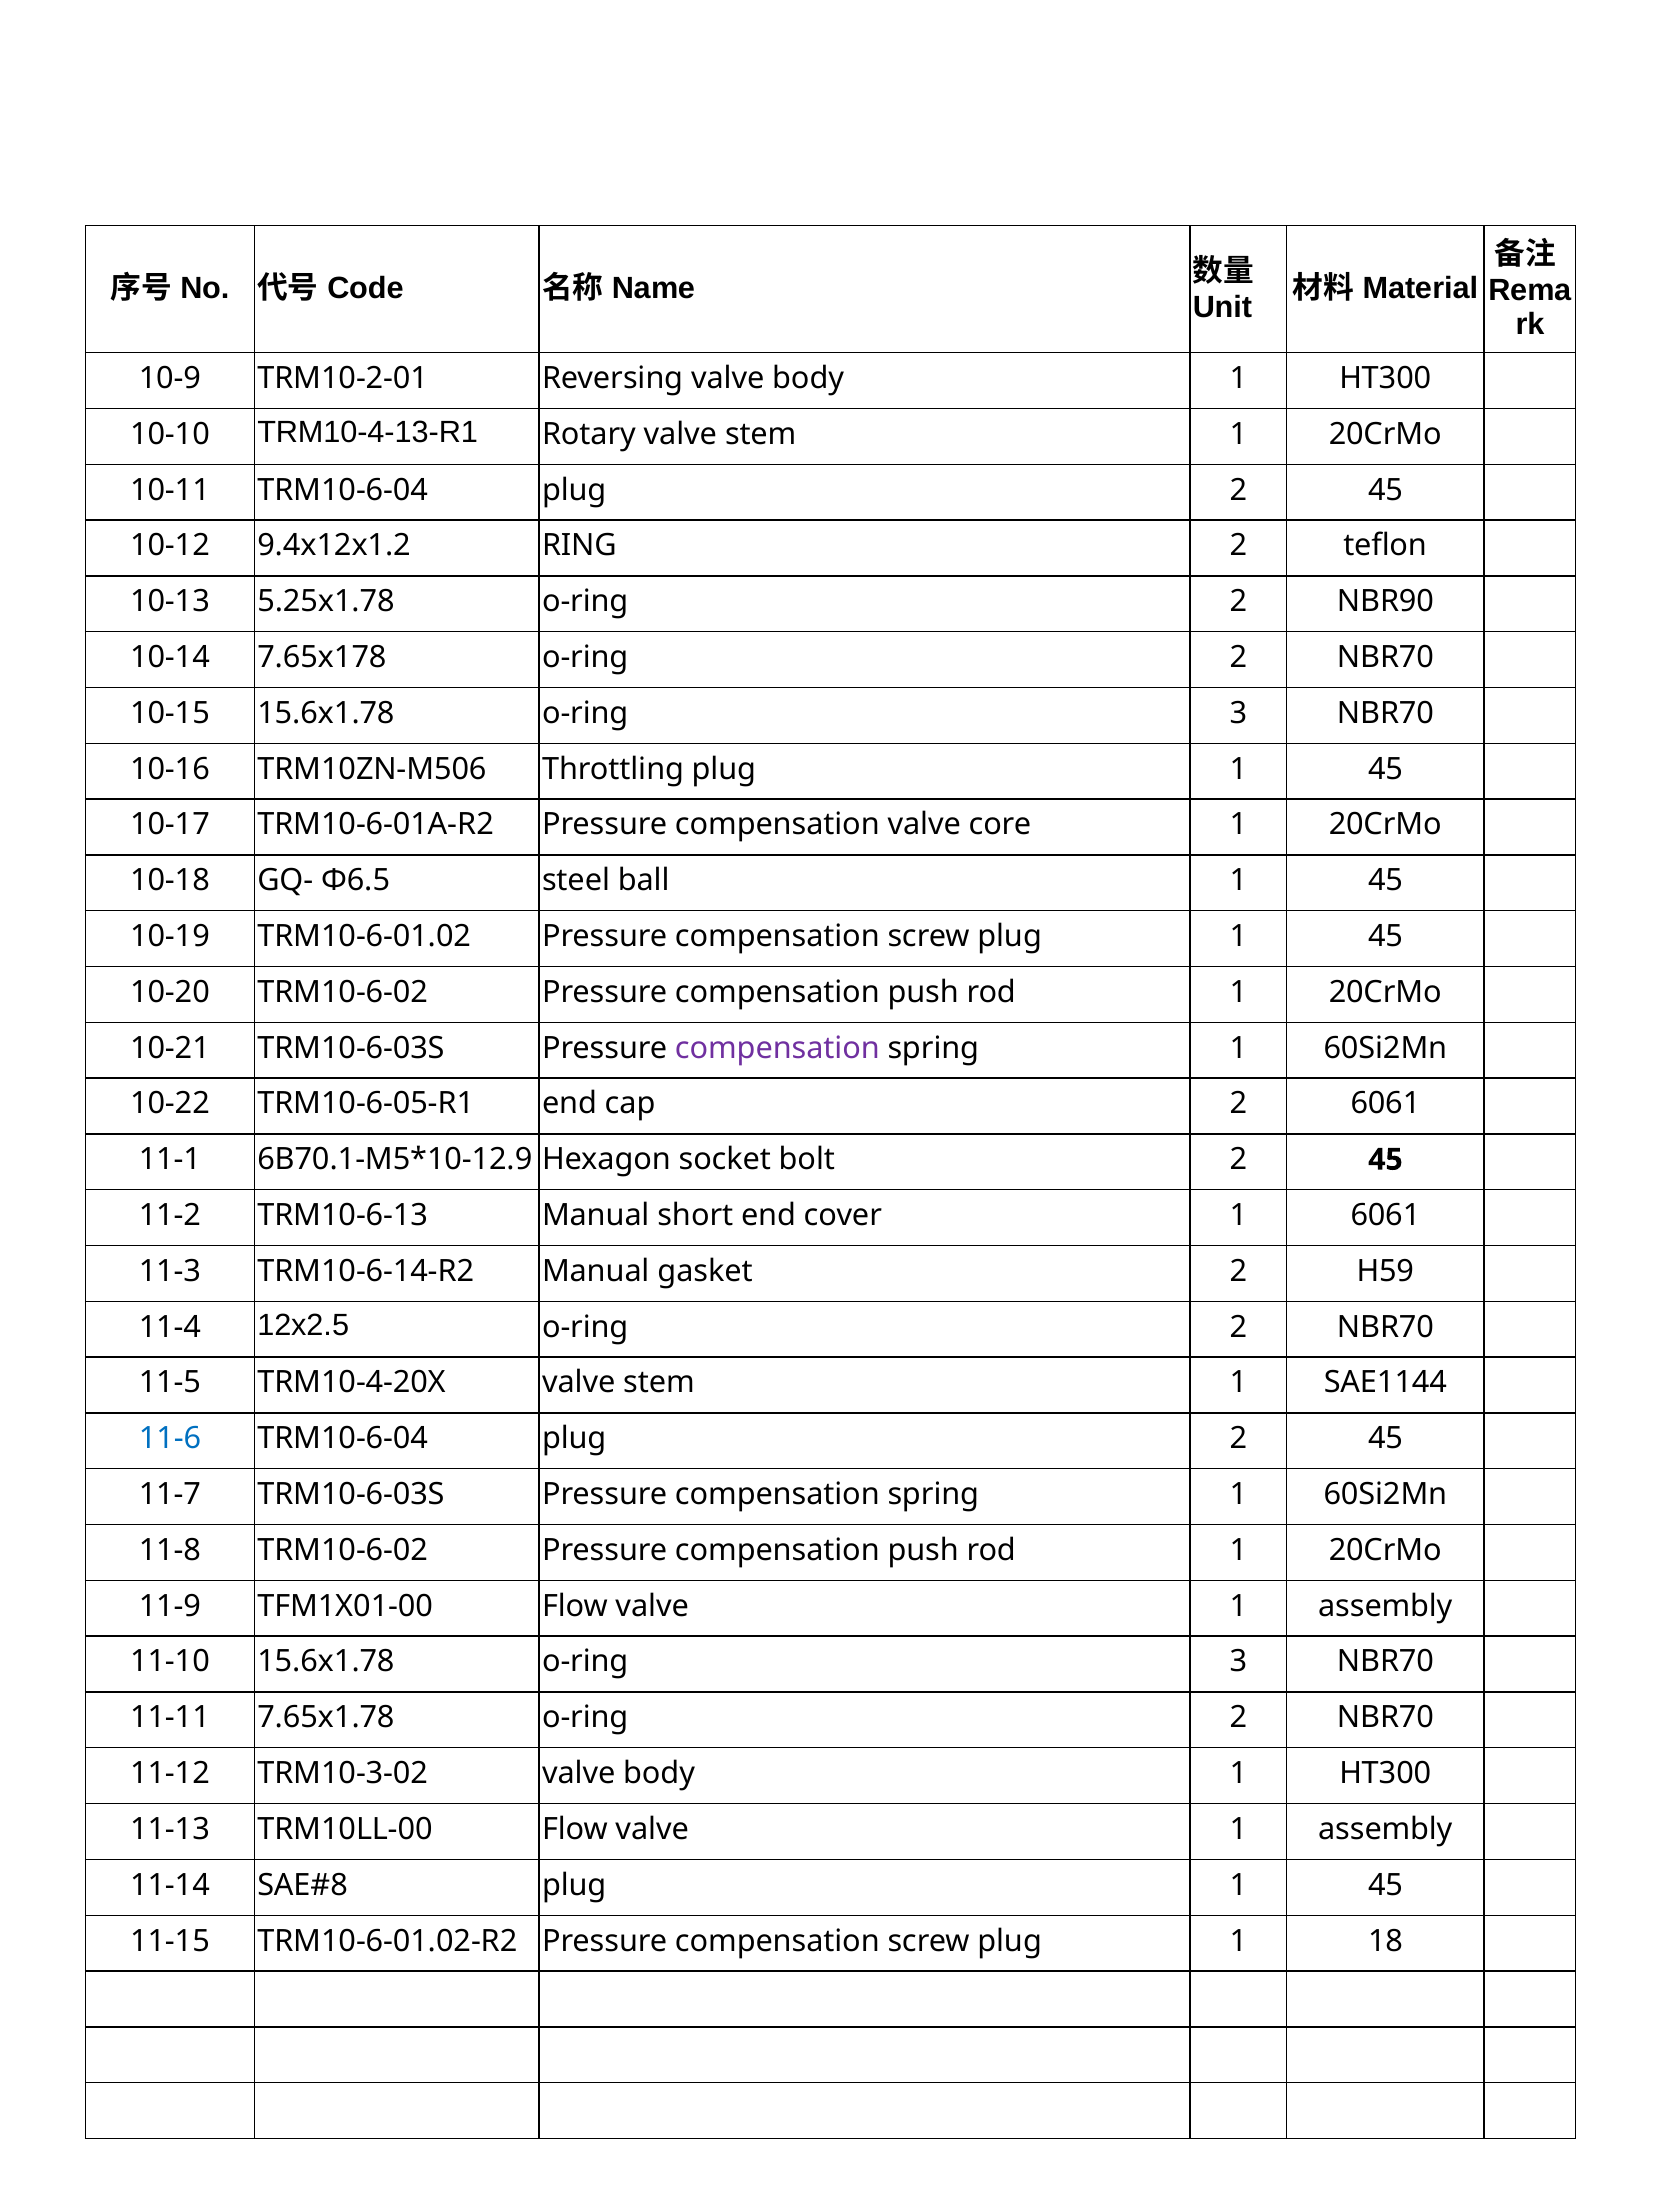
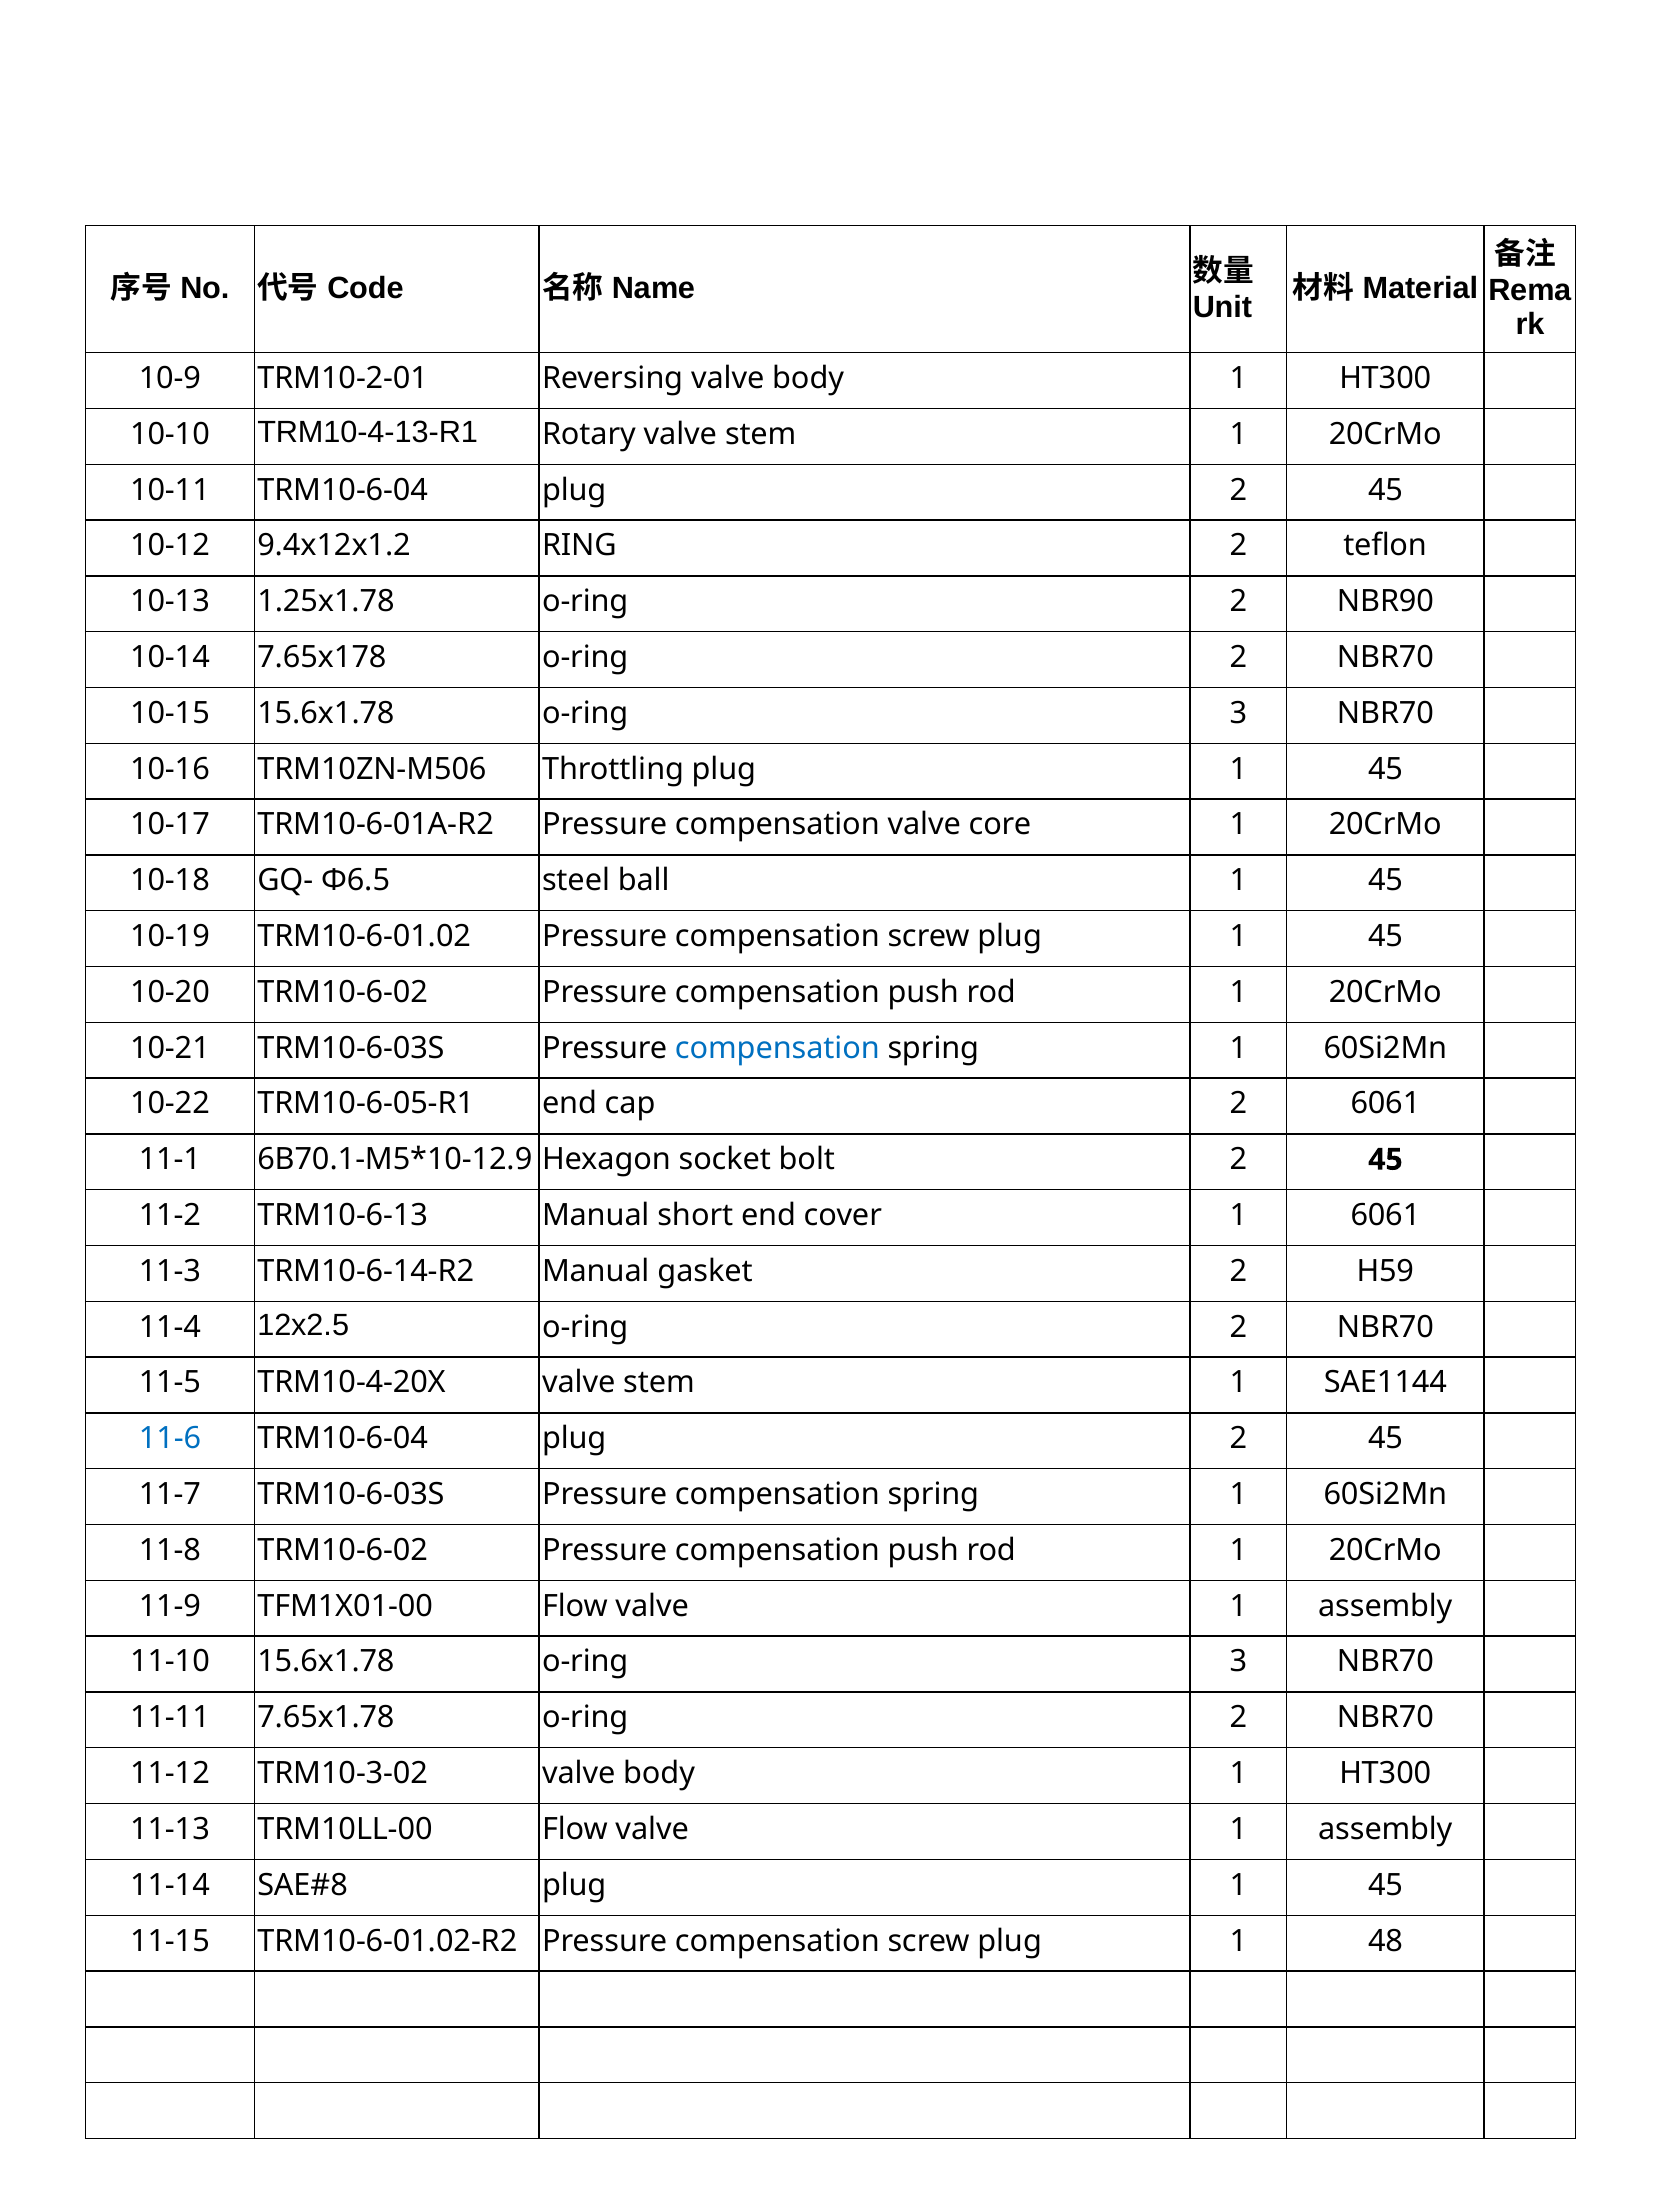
5.25x1.78: 5.25x1.78 -> 1.25x1.78 (326, 602)
compensation colour: purple -> blue (777, 1048)
18: 18 -> 48 (1385, 1941)
